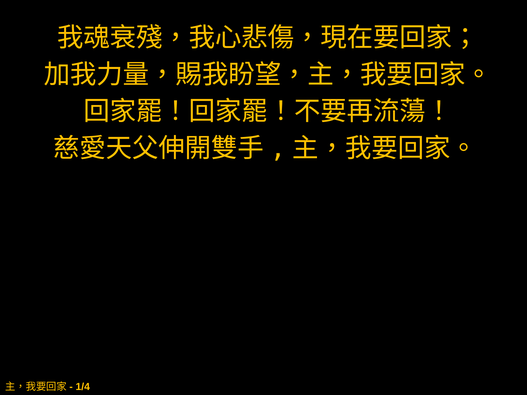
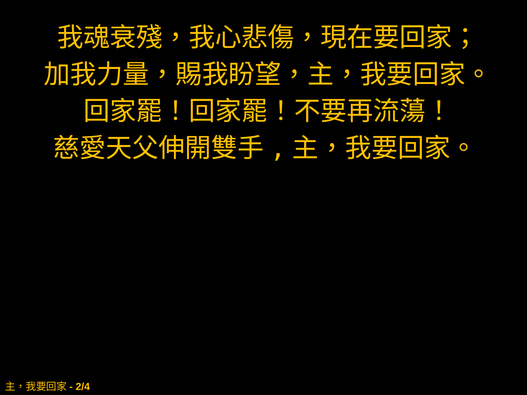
1/4: 1/4 -> 2/4 (83, 387)
